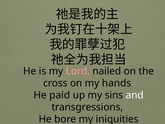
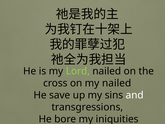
Lord colour: pink -> light green (78, 71)
my hands: hands -> nailed (117, 83)
paid: paid -> save (60, 95)
